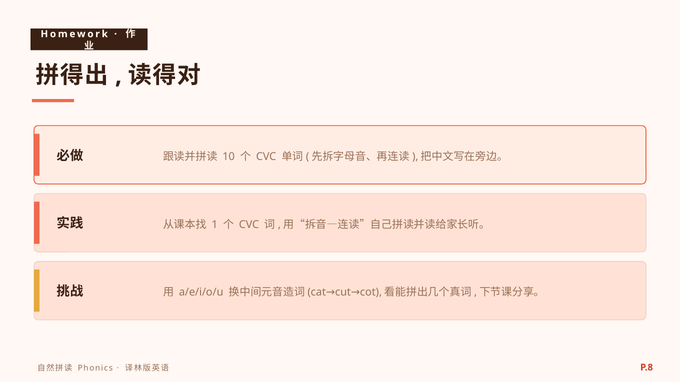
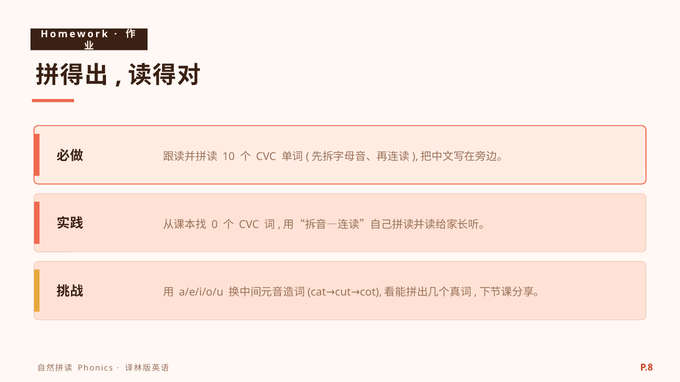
1: 1 -> 0 (215, 225)
